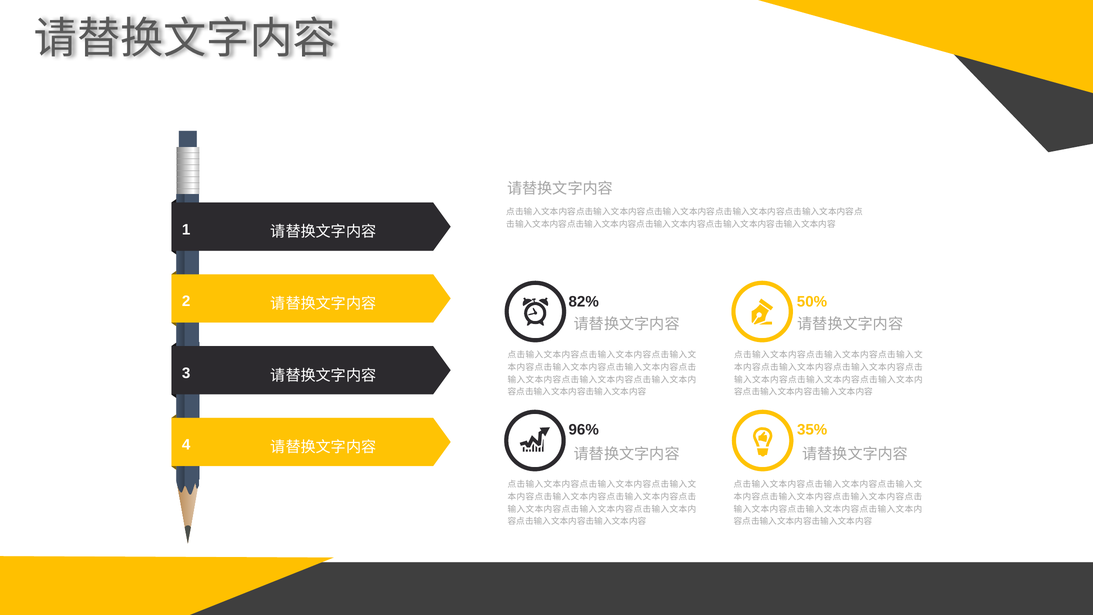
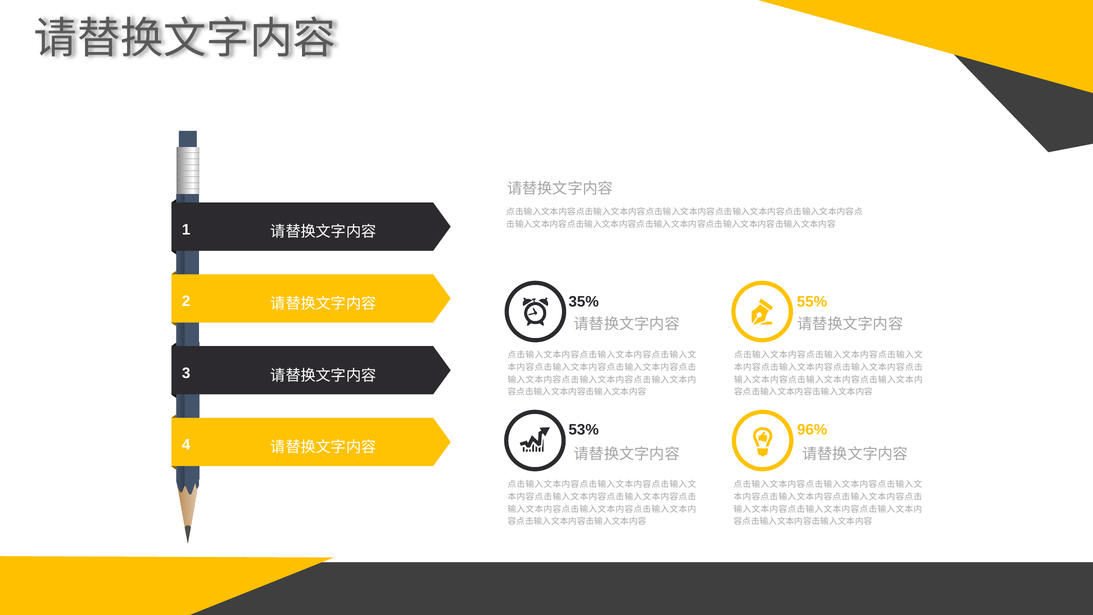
82%: 82% -> 35% (584, 302)
50%: 50% -> 55% (812, 302)
96%: 96% -> 53% (584, 430)
35%: 35% -> 96% (812, 430)
